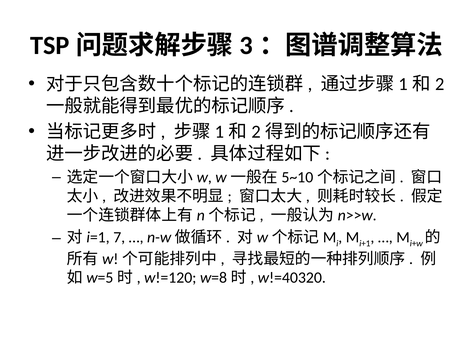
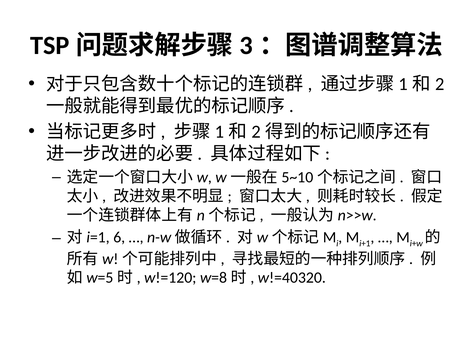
7: 7 -> 6 (119, 237)
